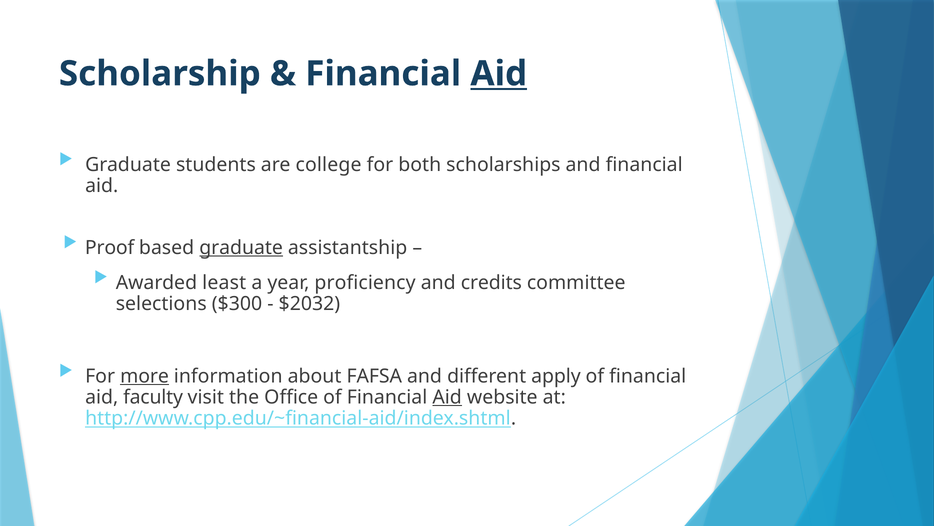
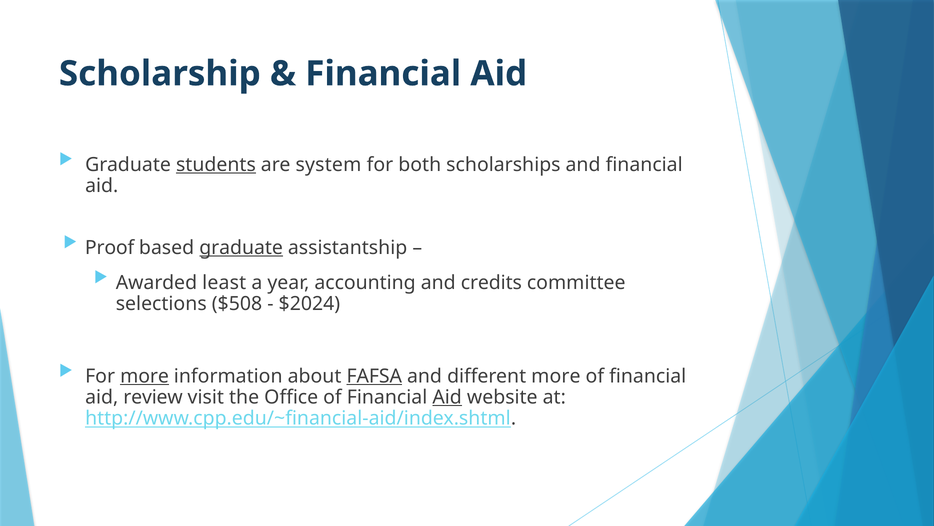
Aid underline: present -> none (499, 74)
students underline: none -> present (216, 165)
college: college -> system (328, 165)
proficiency: proficiency -> accounting (365, 282)
$300: $300 -> $508 (237, 303)
$2032: $2032 -> $2024 (309, 303)
FAFSA underline: none -> present (374, 376)
different apply: apply -> more (556, 376)
faculty: faculty -> review (153, 397)
